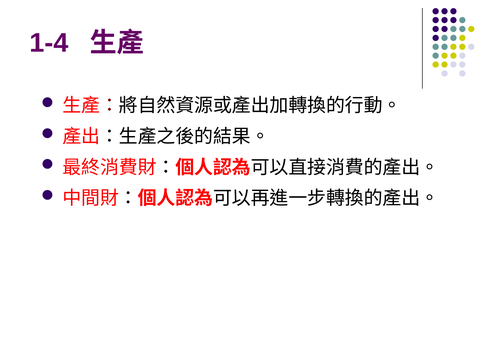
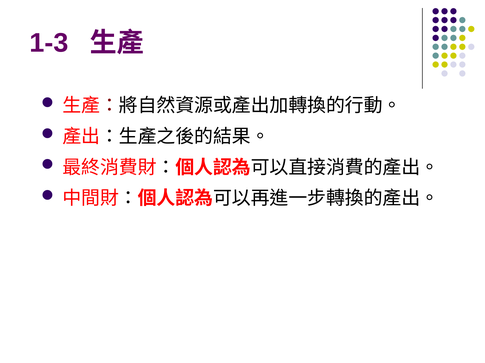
1-4: 1-4 -> 1-3 (49, 43)
